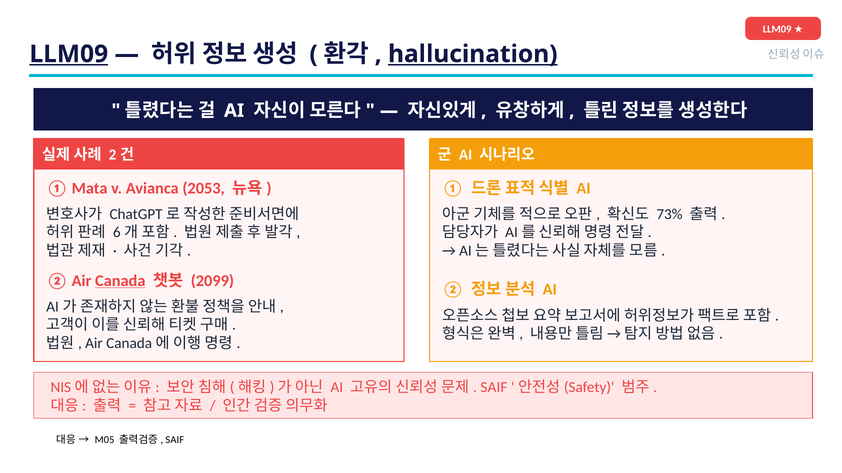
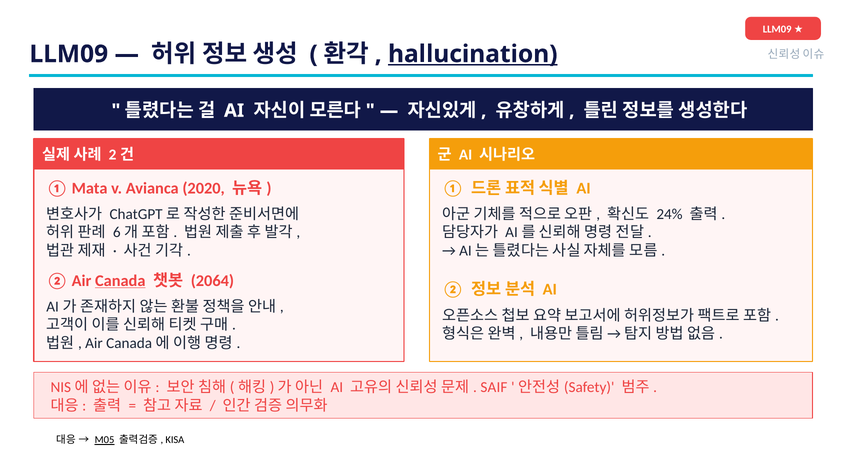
LLM09 underline: present -> none (69, 54)
2053: 2053 -> 2020 (204, 188)
73%: 73% -> 24% (669, 214)
2099: 2099 -> 2064 (212, 281)
M05 underline: none -> present (105, 441)
SAIF: SAIF -> KISA (175, 441)
